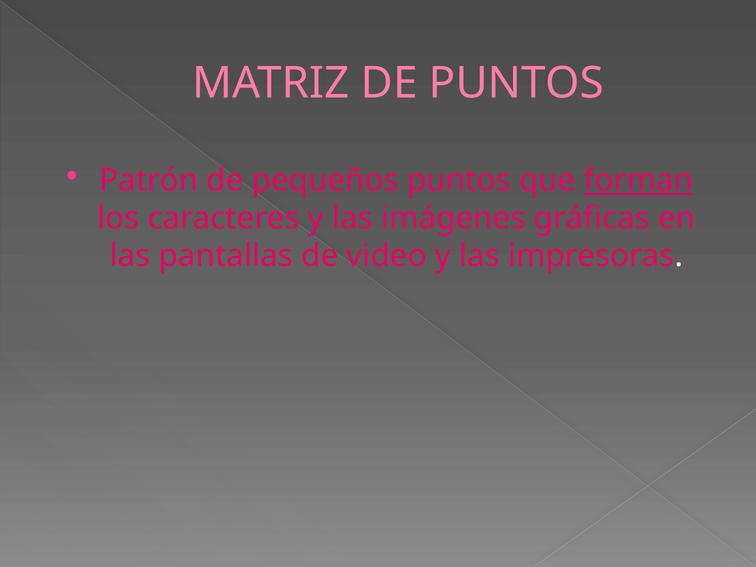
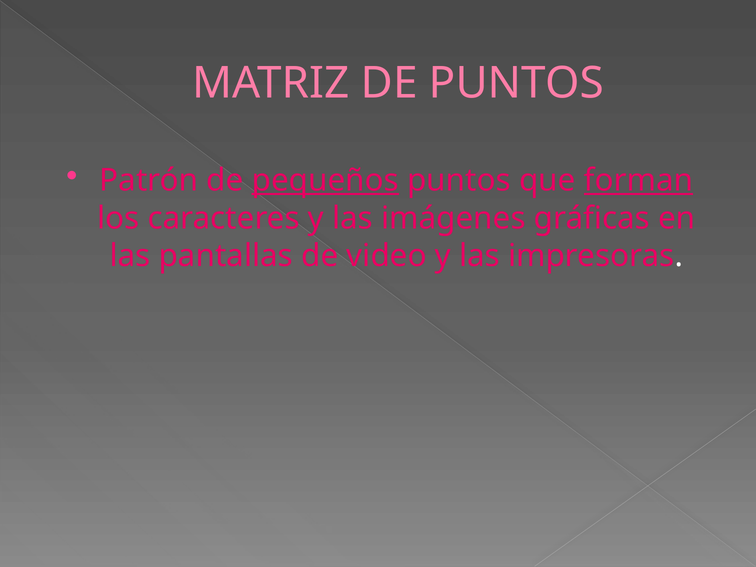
pequeños underline: none -> present (325, 180)
